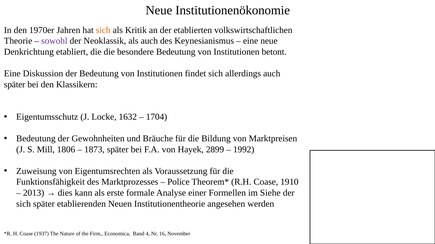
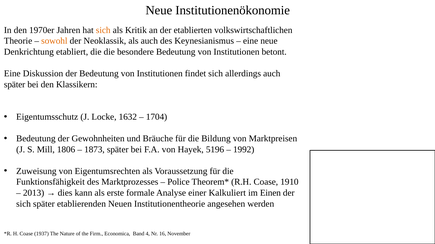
sowohl colour: purple -> orange (54, 41)
2899: 2899 -> 5196 (215, 150)
Formellen: Formellen -> Kalkuliert (227, 193)
Siehe: Siehe -> Einen (270, 193)
